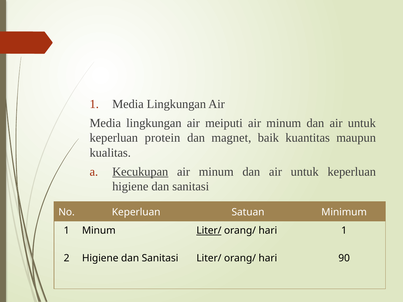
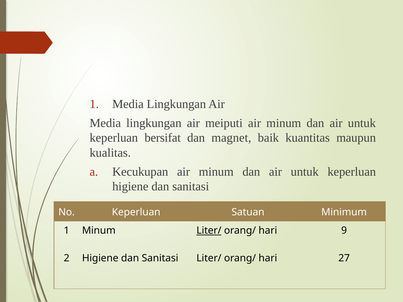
protein: protein -> bersifat (163, 138)
Kecukupan underline: present -> none (140, 172)
hari 1: 1 -> 9 (344, 231)
90: 90 -> 27 (344, 258)
